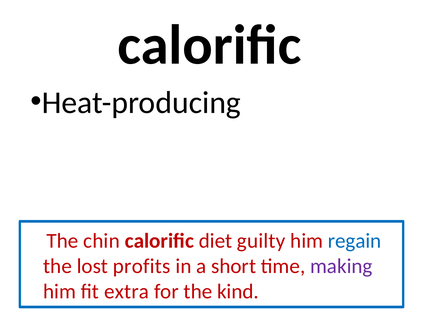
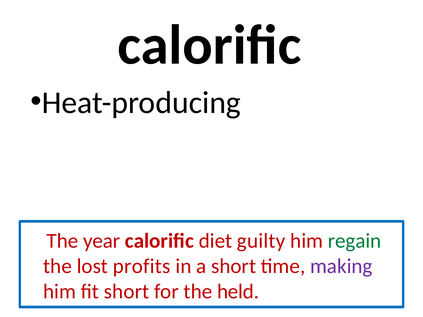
chin: chin -> year (102, 241)
regain colour: blue -> green (355, 241)
fit extra: extra -> short (127, 292)
kind: kind -> held (238, 292)
